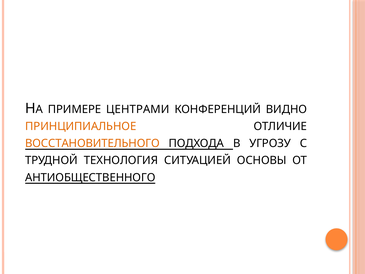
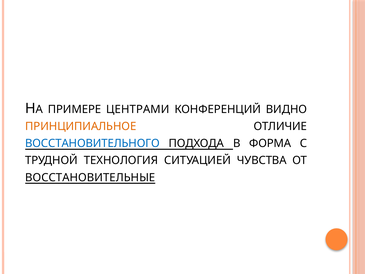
ВОССТАНОВИТЕЛЬНОГО colour: orange -> blue (92, 143)
УГРОЗУ: УГРОЗУ -> ФОРМА (270, 143)
ОСНОВЫ: ОСНОВЫ -> ЧУВСТВА (262, 160)
АНТИОБЩЕСТВЕННОГО: АНТИОБЩЕСТВЕННОГО -> ВОССТАНОВИТЕЛЬНЫЕ (90, 177)
